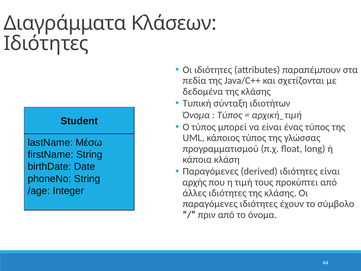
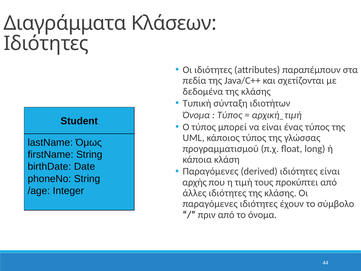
Μέσω: Μέσω -> Όμως (89, 142)
